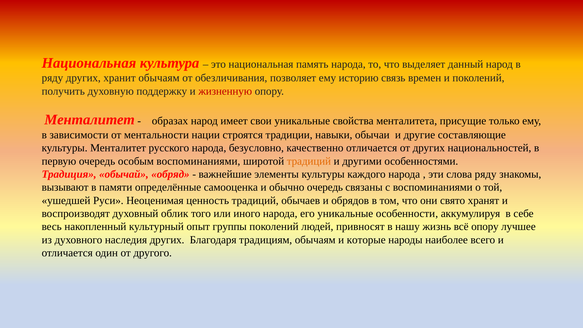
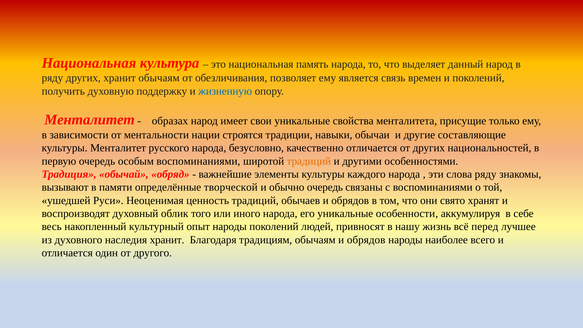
историю: историю -> является (359, 78)
жизненную colour: red -> blue (225, 91)
самооценка: самооценка -> творческой (231, 187)
опыт группы: группы -> народы (230, 227)
всё опору: опору -> перед (485, 227)
наследия других: других -> хранит (167, 240)
обычаям и которые: которые -> обрядов (366, 240)
